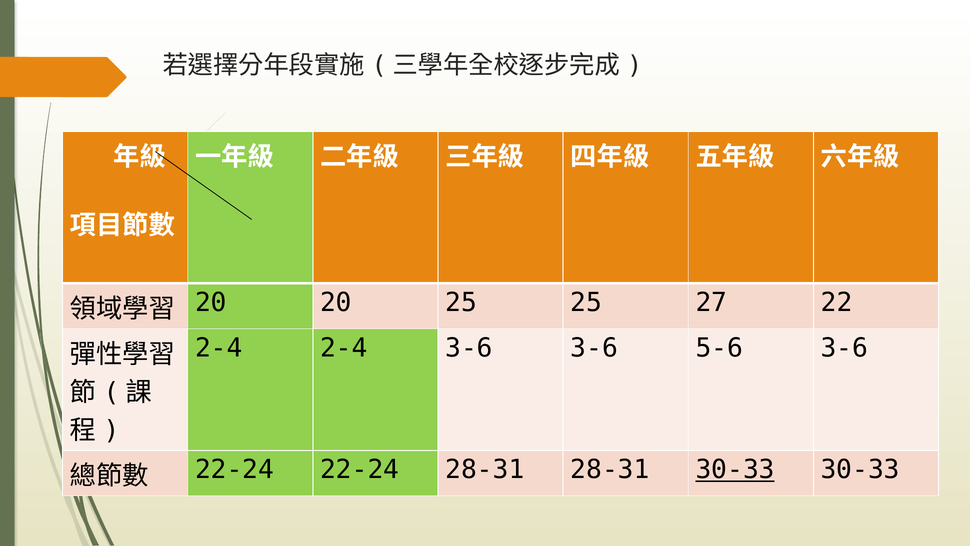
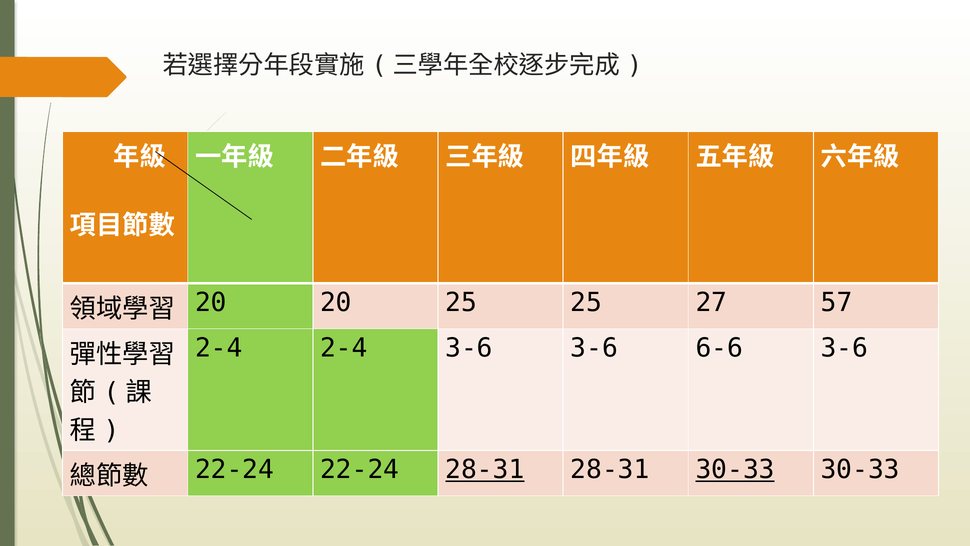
22: 22 -> 57 (837, 303)
5-6: 5-6 -> 6-6 (719, 348)
28-31 underline: none -> present (485, 469)
